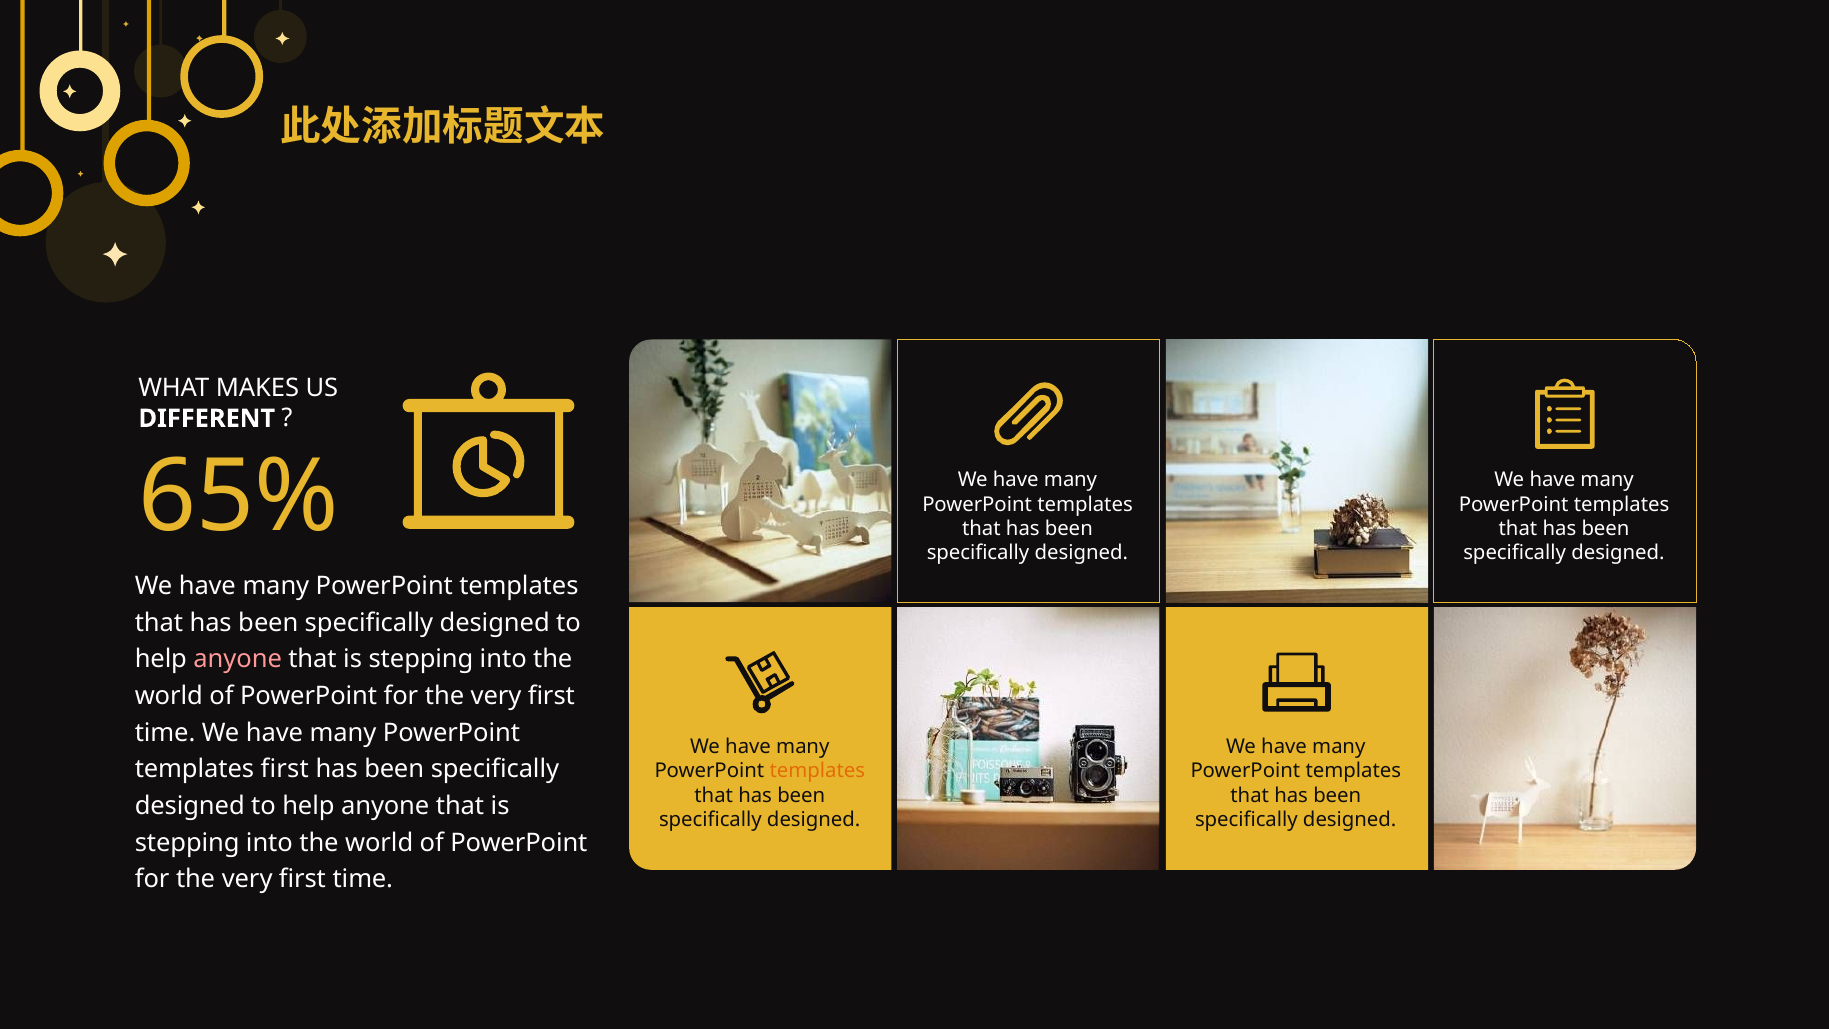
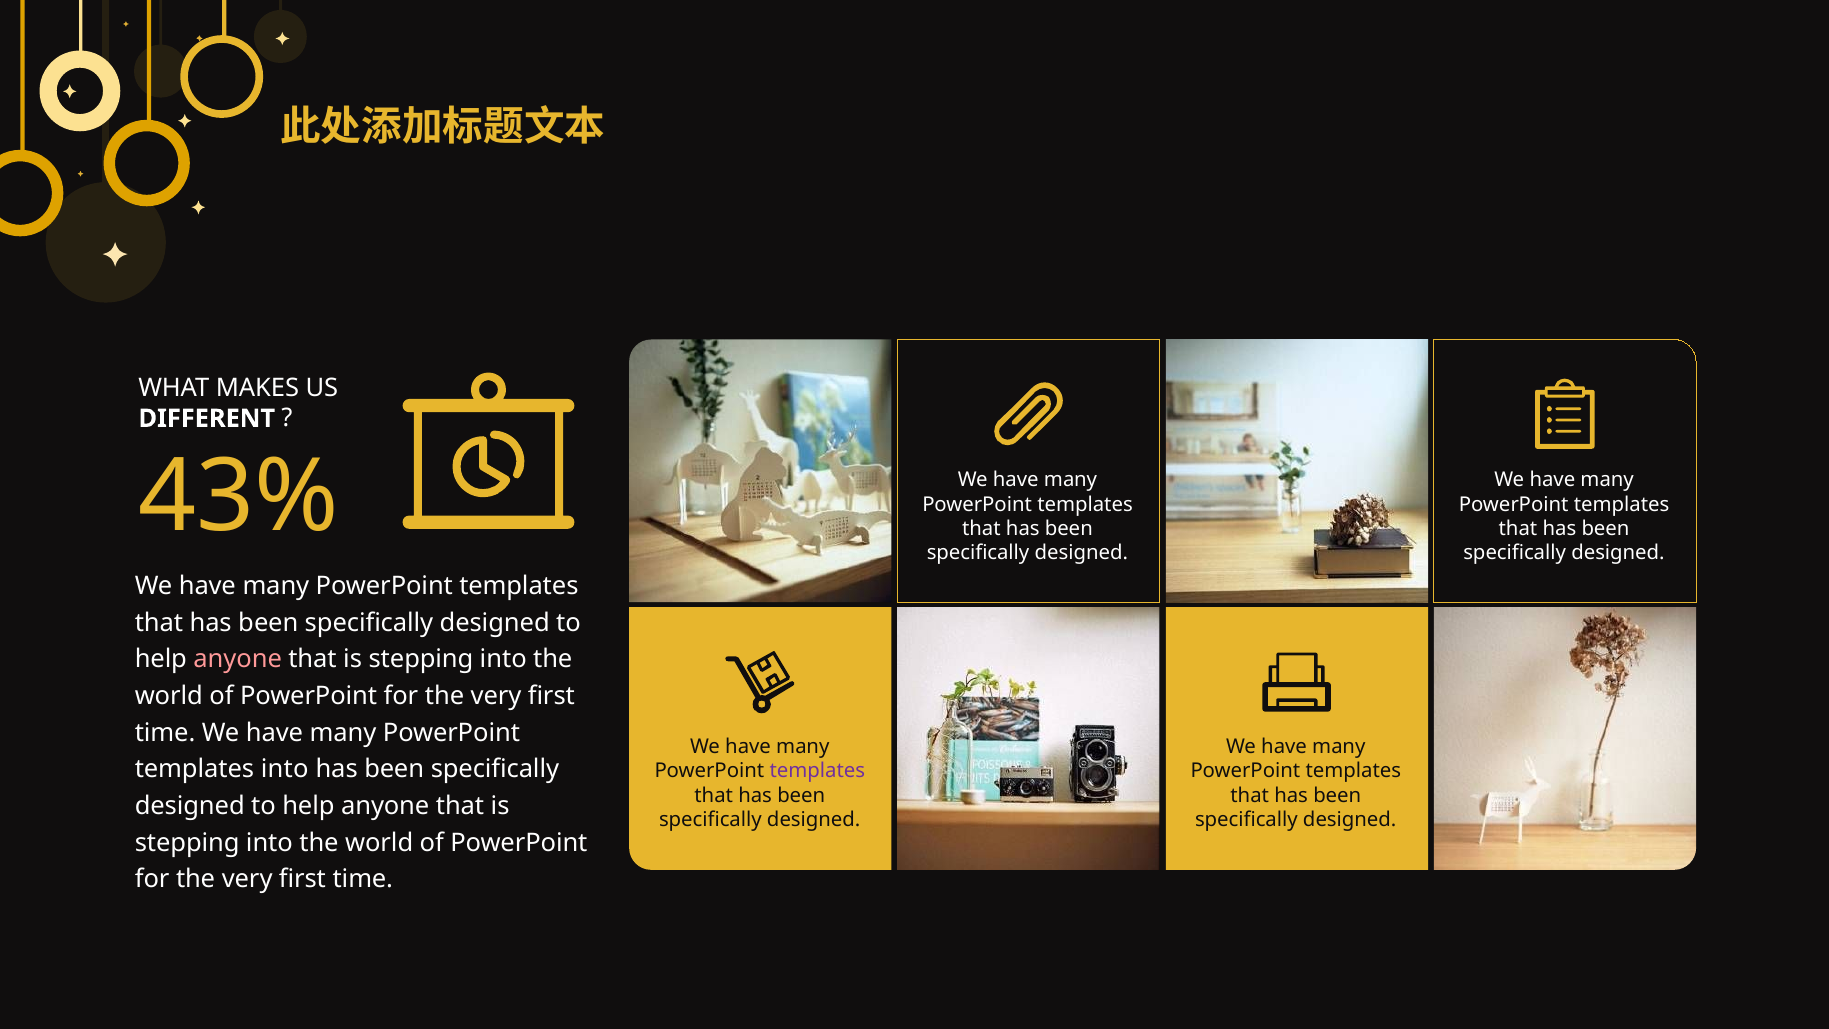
65%: 65% -> 43% (239, 497)
templates first: first -> into (285, 769)
templates colour: orange -> purple (817, 771)
